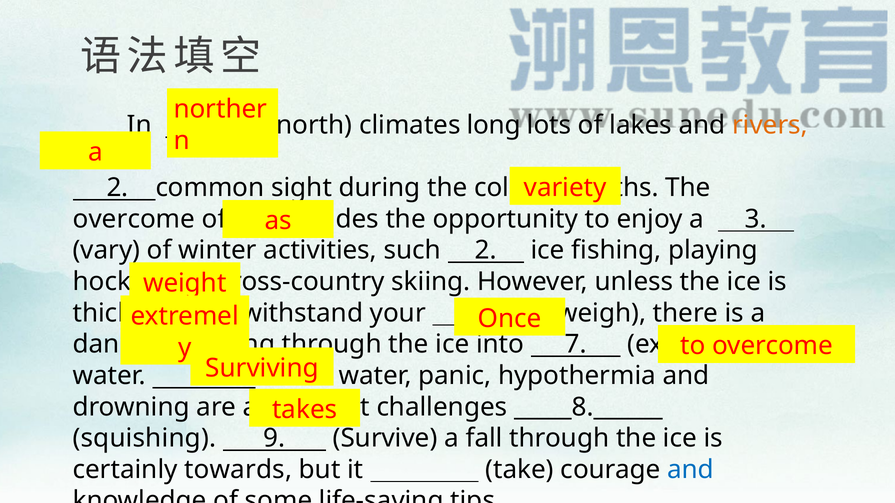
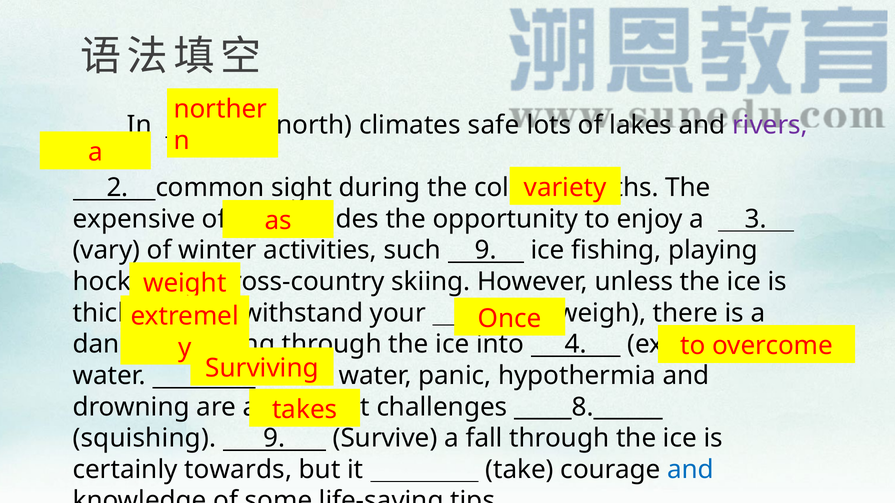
long: long -> safe (494, 125)
rivers colour: orange -> purple (770, 125)
overcome: overcome -> expensive (134, 219)
such 2: 2 -> 9 (486, 251)
into 7: 7 -> 4 (576, 345)
